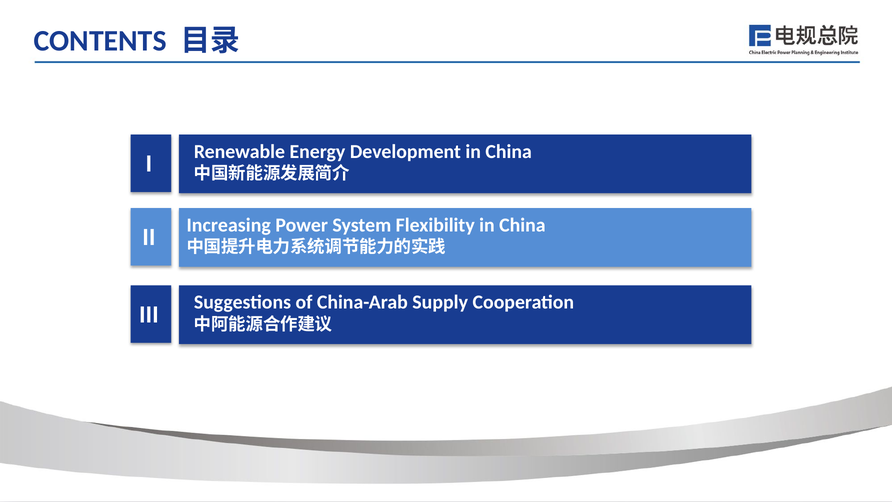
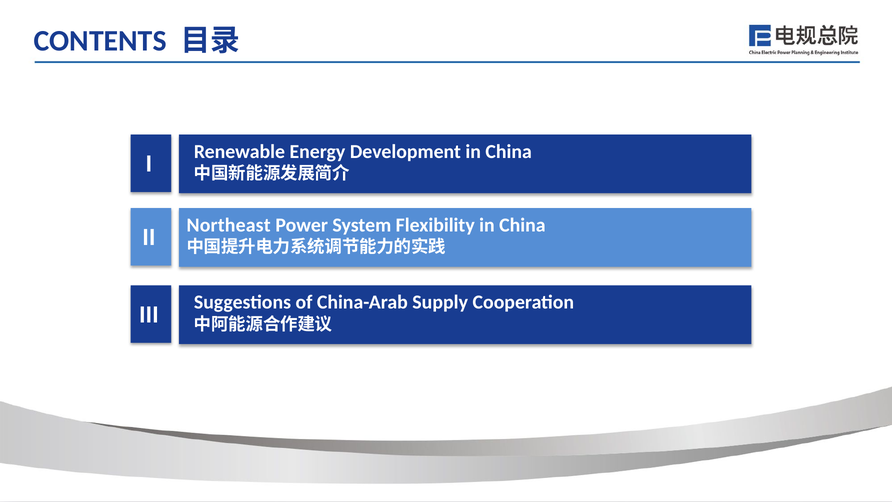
Increasing: Increasing -> Northeast (229, 225)
